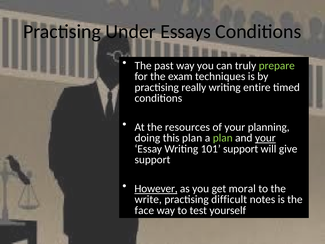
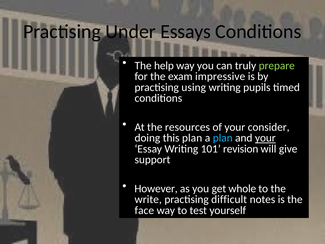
past: past -> help (164, 66)
techniques: techniques -> impressive (220, 76)
really: really -> using (194, 87)
entire: entire -> pupils (257, 87)
planning: planning -> consider (269, 127)
plan colour: light green -> light blue (223, 138)
101 support: support -> revision (241, 149)
However underline: present -> none (156, 188)
moral: moral -> whole (242, 188)
